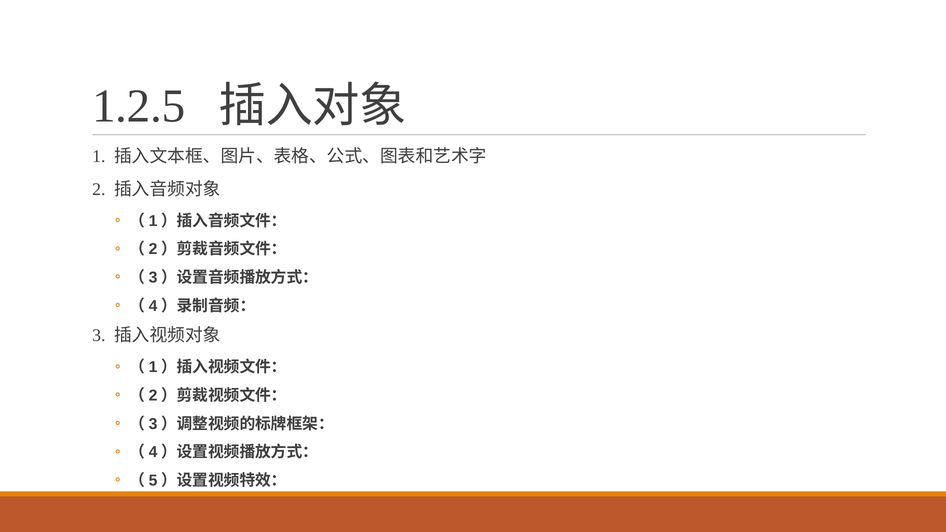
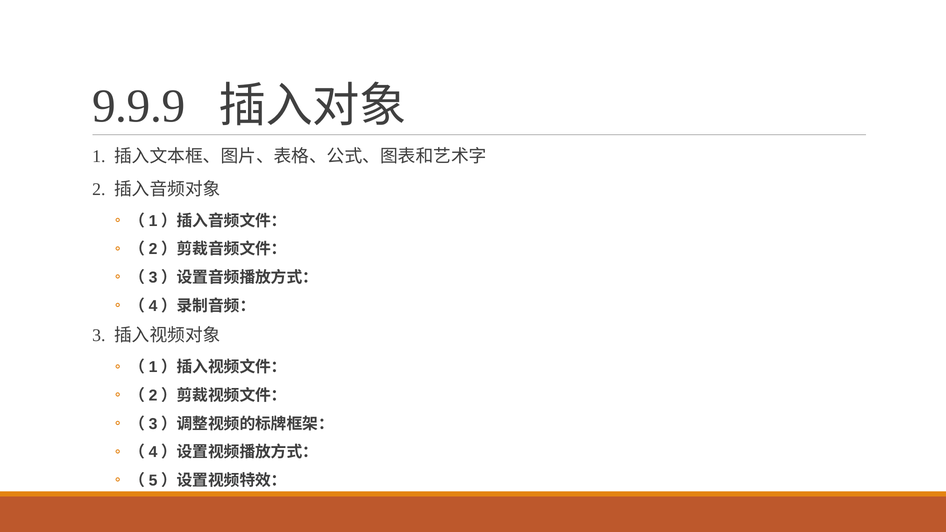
1.2.5: 1.2.5 -> 9.9.9 (139, 106)
